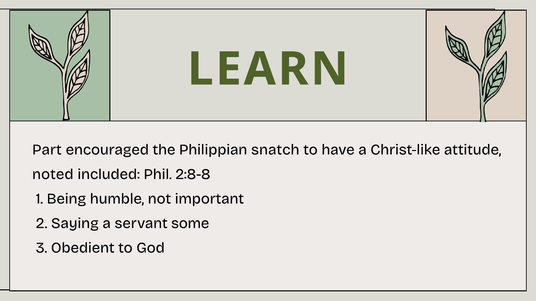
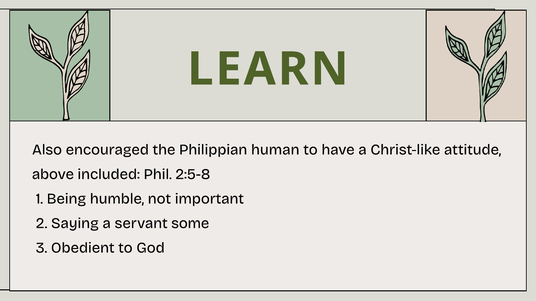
Part: Part -> Also (47, 150)
snatch: snatch -> human (275, 150)
noted: noted -> above (53, 174)
2:8-8: 2:8-8 -> 2:5-8 (193, 174)
